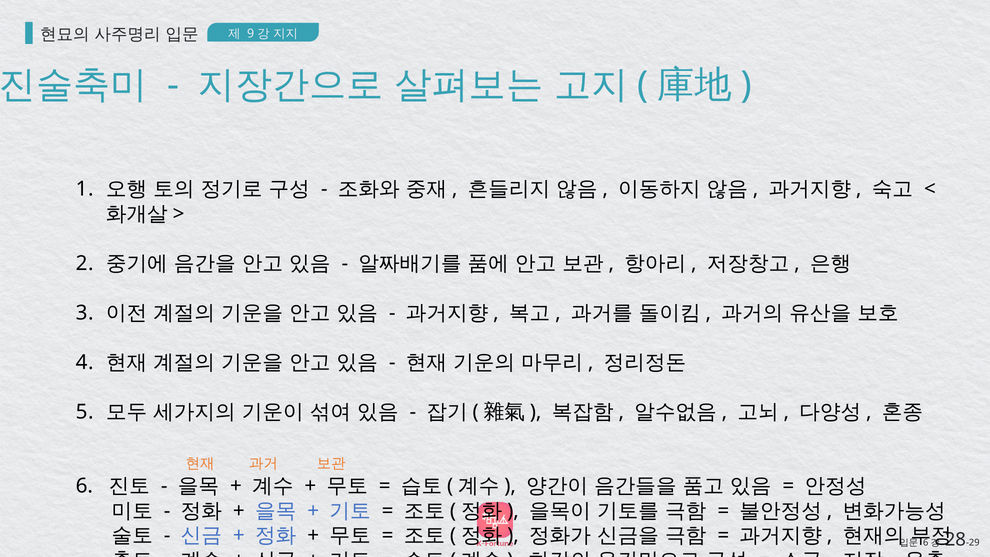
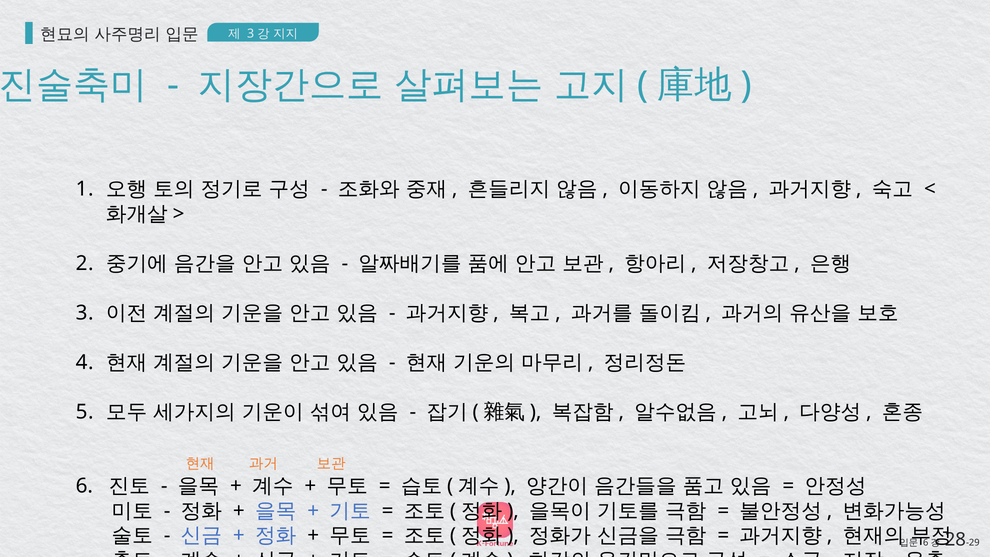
9: 9 -> 3 (251, 34)
